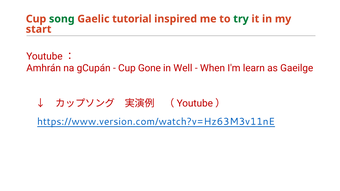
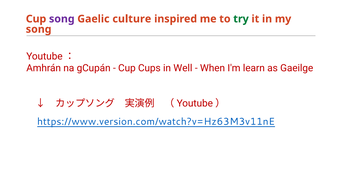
song colour: green -> purple (62, 19)
tutorial: tutorial -> culture (132, 19)
start: start -> song (39, 29)
Gone: Gone -> Cups (149, 68)
